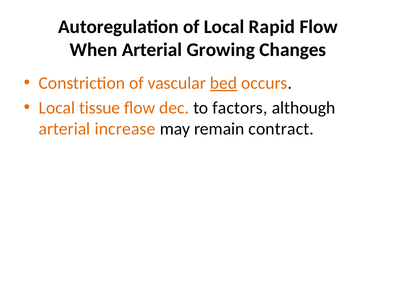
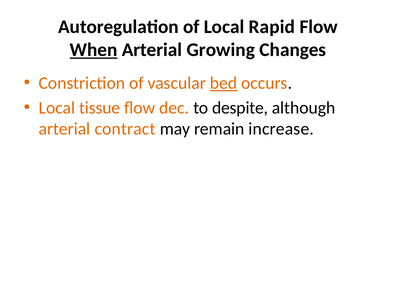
When underline: none -> present (94, 50)
factors: factors -> despite (240, 108)
increase: increase -> contract (125, 129)
contract: contract -> increase (281, 129)
